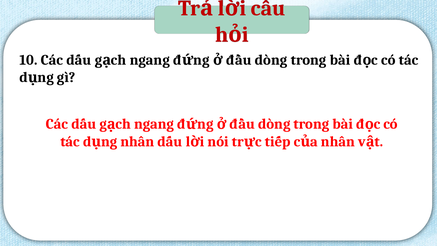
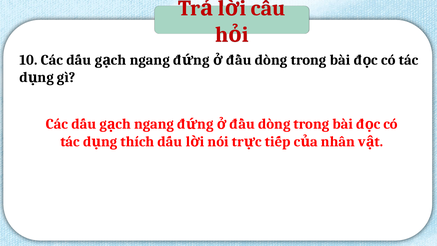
nhân: nhân -> thích (137, 142)
